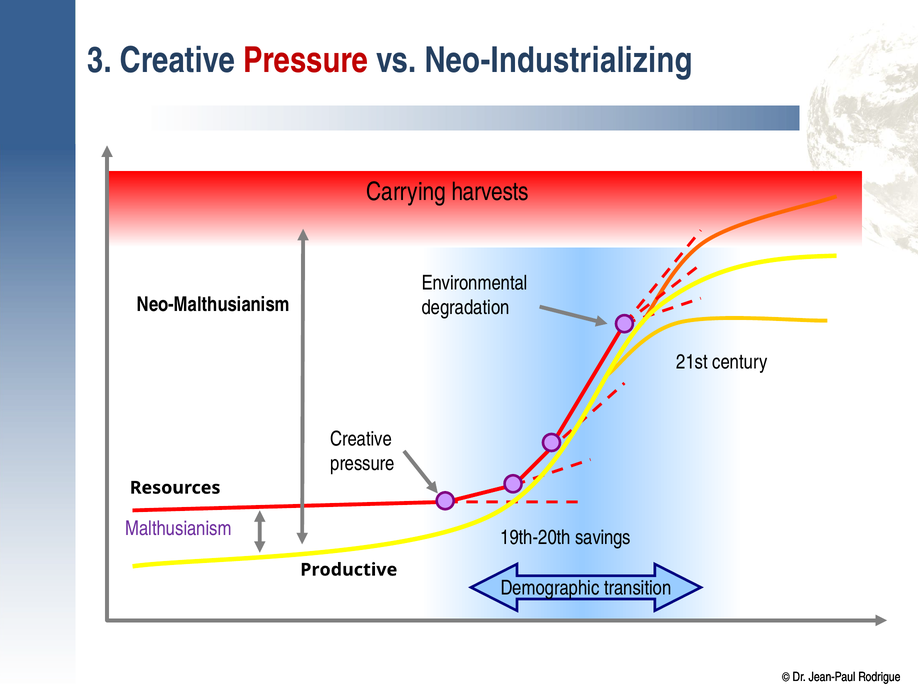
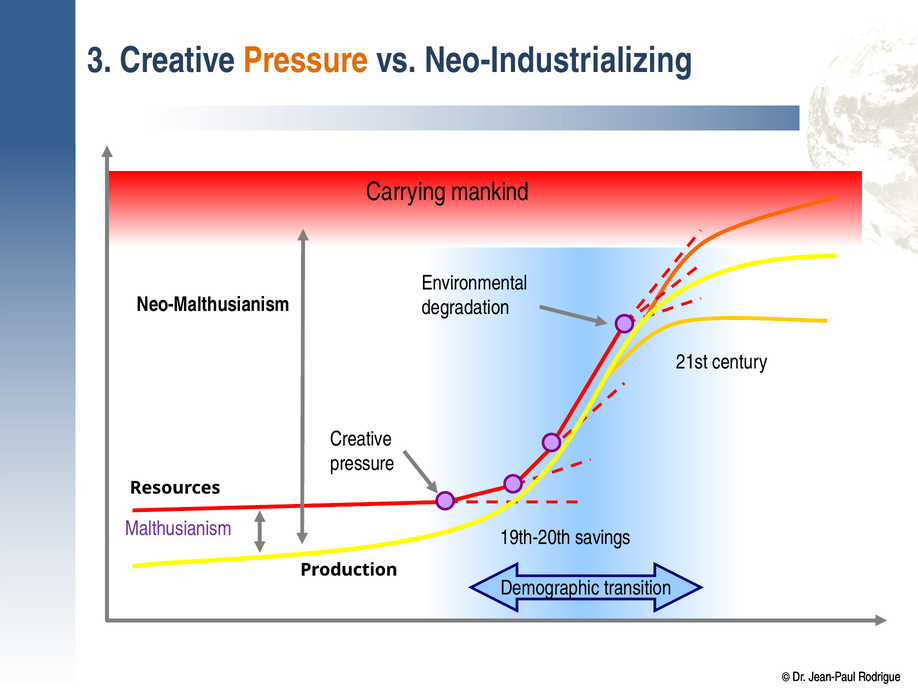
Pressure colour: red -> orange (306, 61)
harvests: harvests -> mankind (490, 192)
Productive: Productive -> Production (349, 569)
